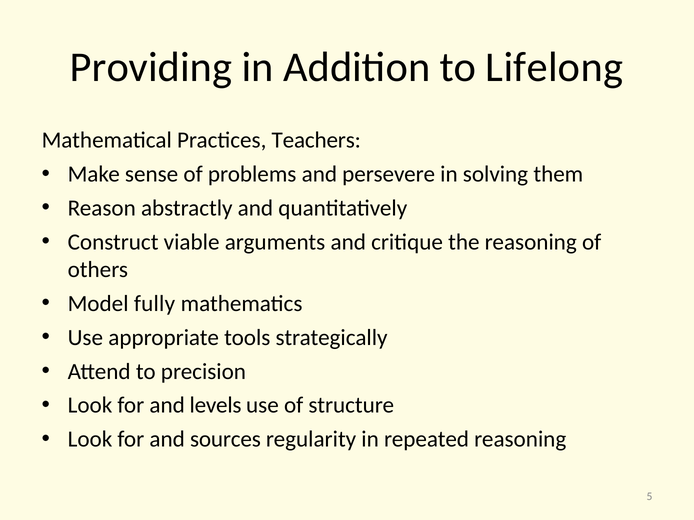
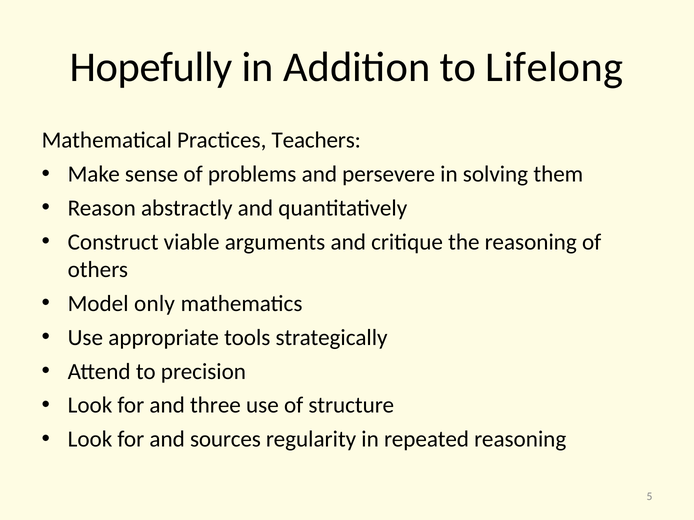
Providing: Providing -> Hopefully (151, 67)
fully: fully -> only (155, 304)
levels: levels -> three (215, 406)
